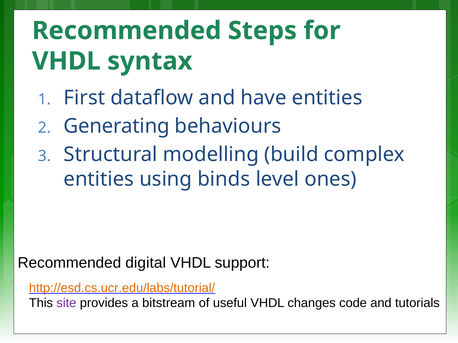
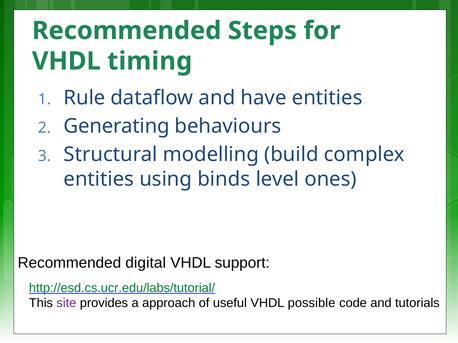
syntax: syntax -> timing (150, 61)
First: First -> Rule (84, 98)
http://esd.cs.ucr.edu/labs/tutorial/ colour: orange -> green (122, 288)
bitstream: bitstream -> approach (169, 304)
changes: changes -> possible (312, 304)
